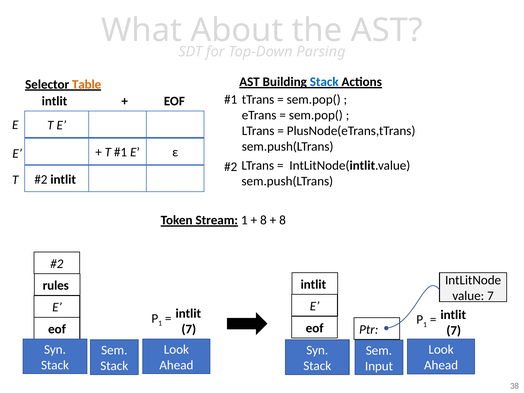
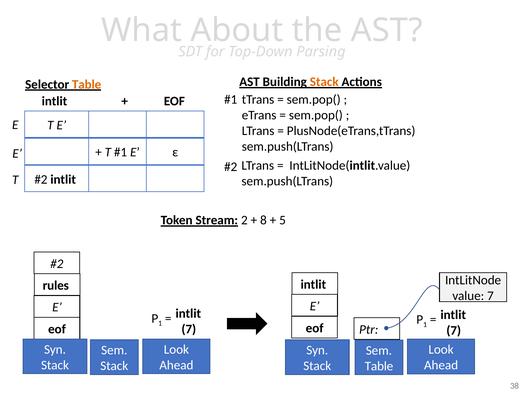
Stack colour: blue -> orange (324, 82)
Stream 1: 1 -> 2 (244, 220)
8: 8 -> 5 (283, 220)
Input: Input -> Table (379, 366)
